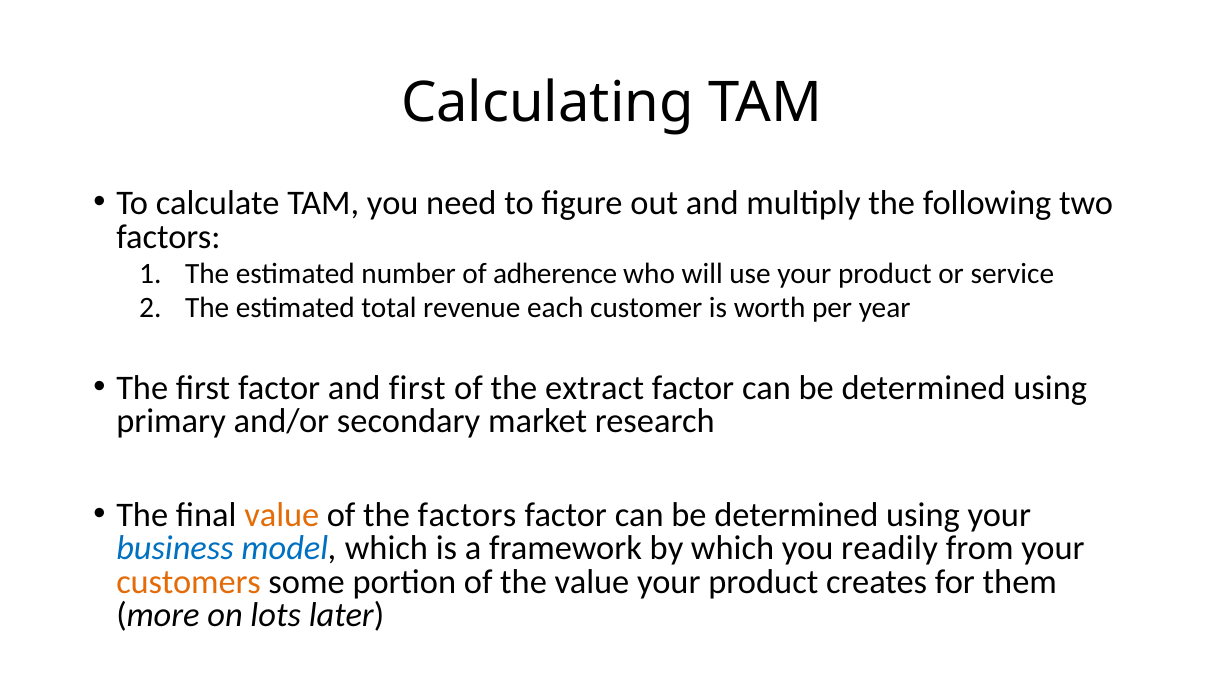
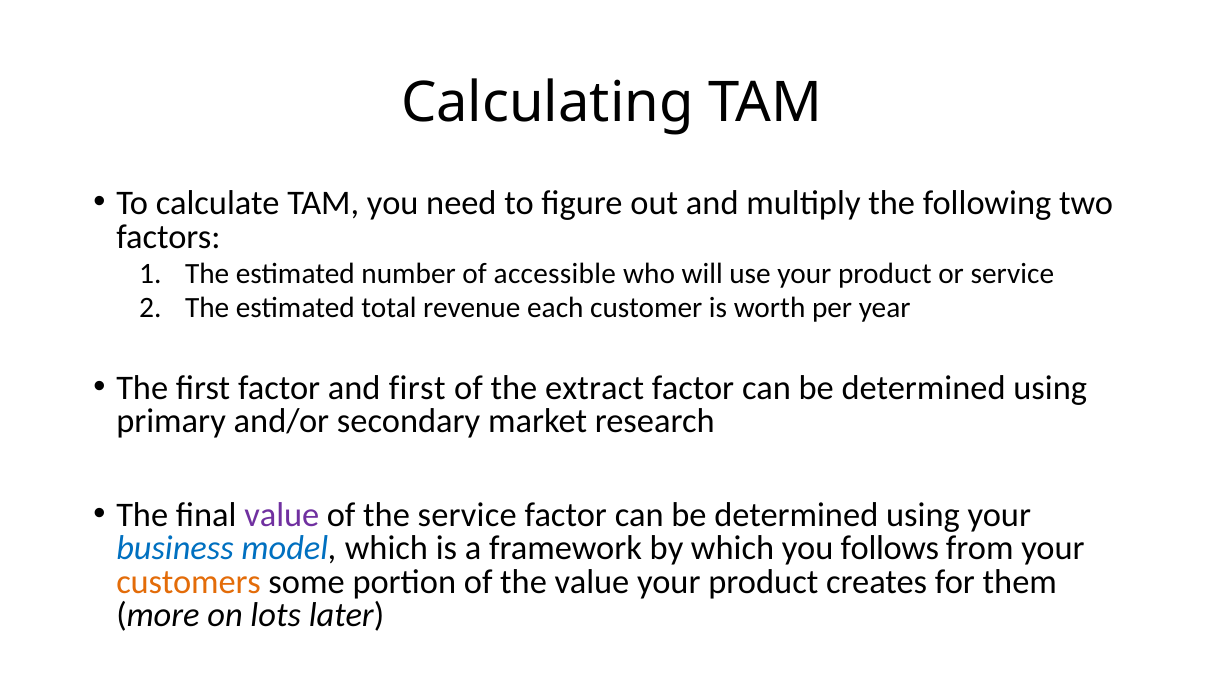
adherence: adherence -> accessible (555, 274)
value colour: orange -> purple (282, 515)
the factors: factors -> service (467, 515)
readily: readily -> follows (890, 548)
